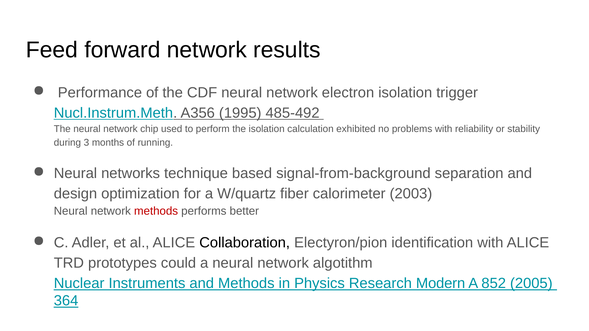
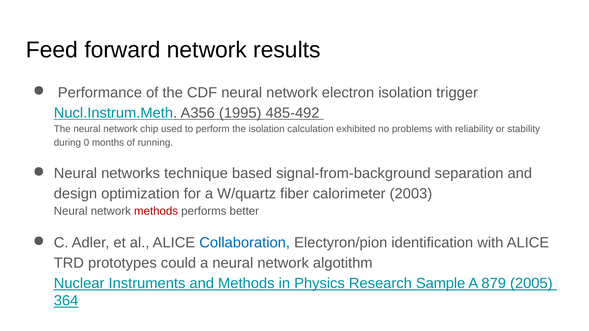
3: 3 -> 0 (86, 143)
Collaboration colour: black -> blue (245, 243)
Modern: Modern -> Sample (441, 284)
852: 852 -> 879 (494, 284)
